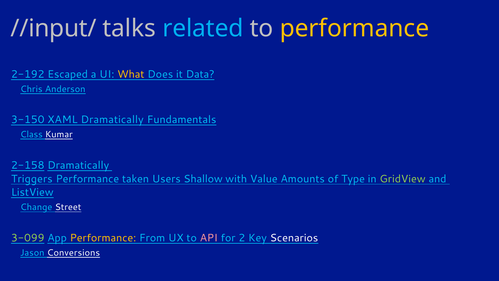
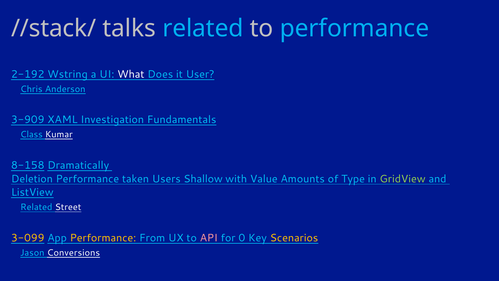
//input/: //input/ -> //stack/ (54, 28)
performance colour: yellow -> light blue (354, 28)
Escaped: Escaped -> Wstring (68, 74)
What colour: yellow -> white (131, 74)
Data: Data -> User (200, 74)
3-150: 3-150 -> 3-909 (28, 120)
XAML Dramatically: Dramatically -> Investigation (112, 120)
2-158: 2-158 -> 8-158 (28, 165)
Triggers: Triggers -> Deletion (32, 179)
Change: Change -> Related (36, 207)
3-099 colour: light green -> yellow (28, 238)
2: 2 -> 0 (242, 238)
Scenarios colour: white -> yellow (294, 238)
